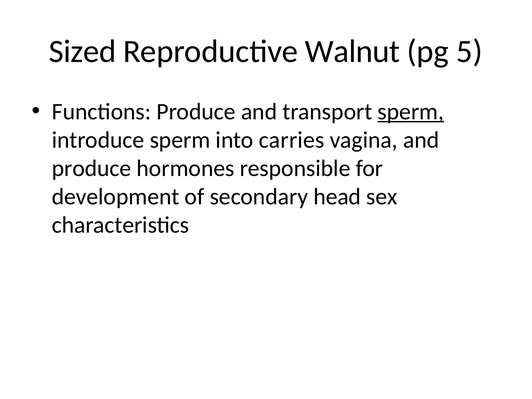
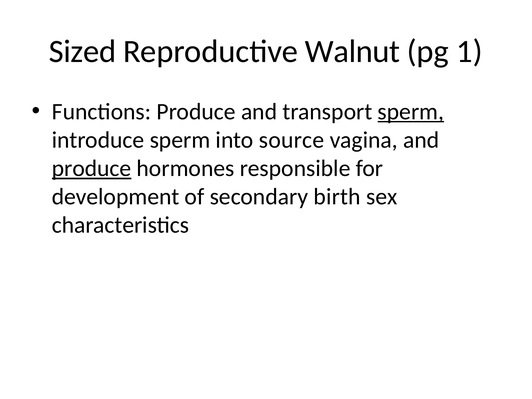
5: 5 -> 1 (469, 51)
carries: carries -> source (292, 140)
produce underline: none -> present (92, 168)
head: head -> birth (337, 197)
